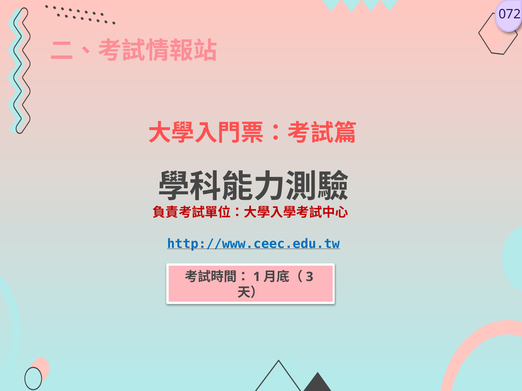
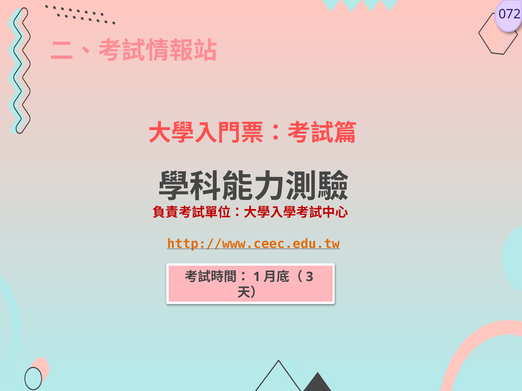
http://www.ceec.edu.tw colour: blue -> orange (253, 244)
